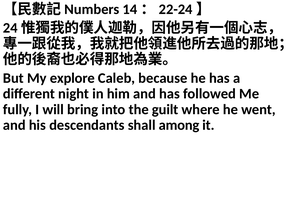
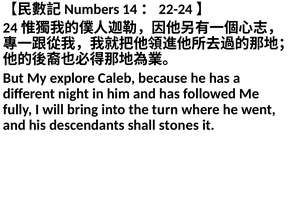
guilt: guilt -> turn (165, 109)
among: among -> stones (179, 125)
